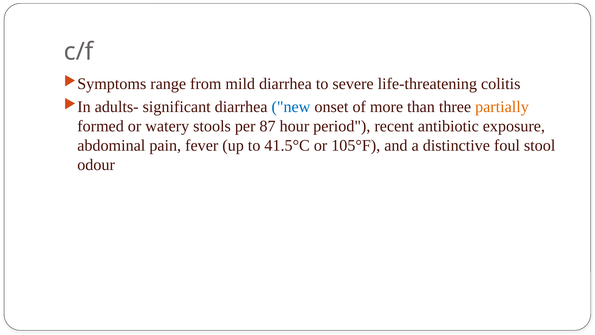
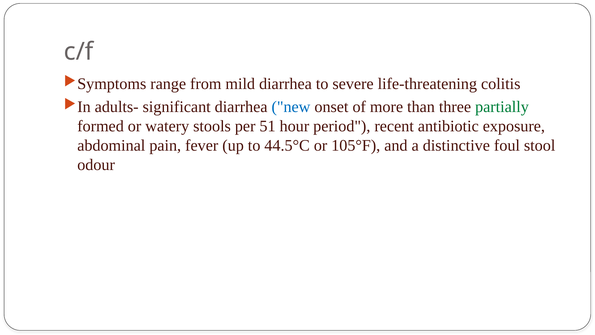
partially colour: orange -> green (502, 107)
87: 87 -> 51 (268, 126)
41.5°C: 41.5°C -> 44.5°C (287, 145)
